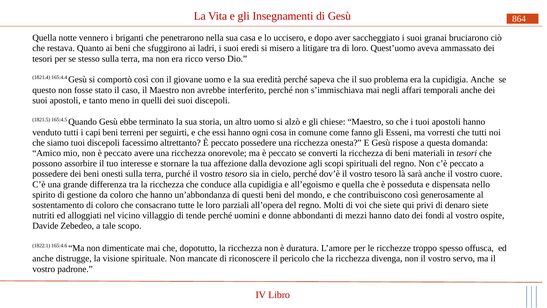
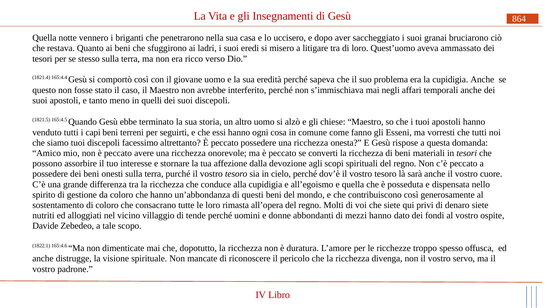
parziali: parziali -> rimasta (236, 205)
